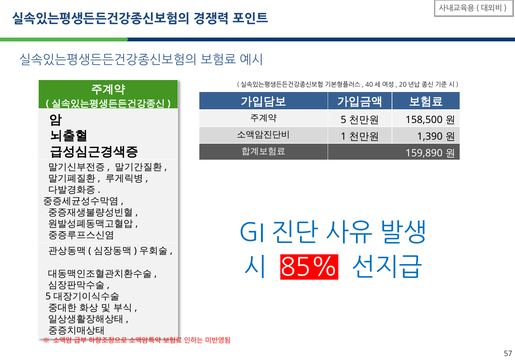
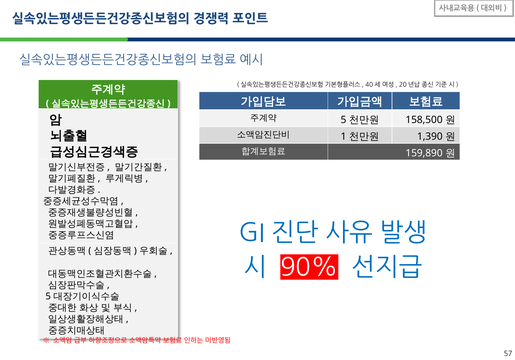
85%: 85% -> 90% (309, 267)
